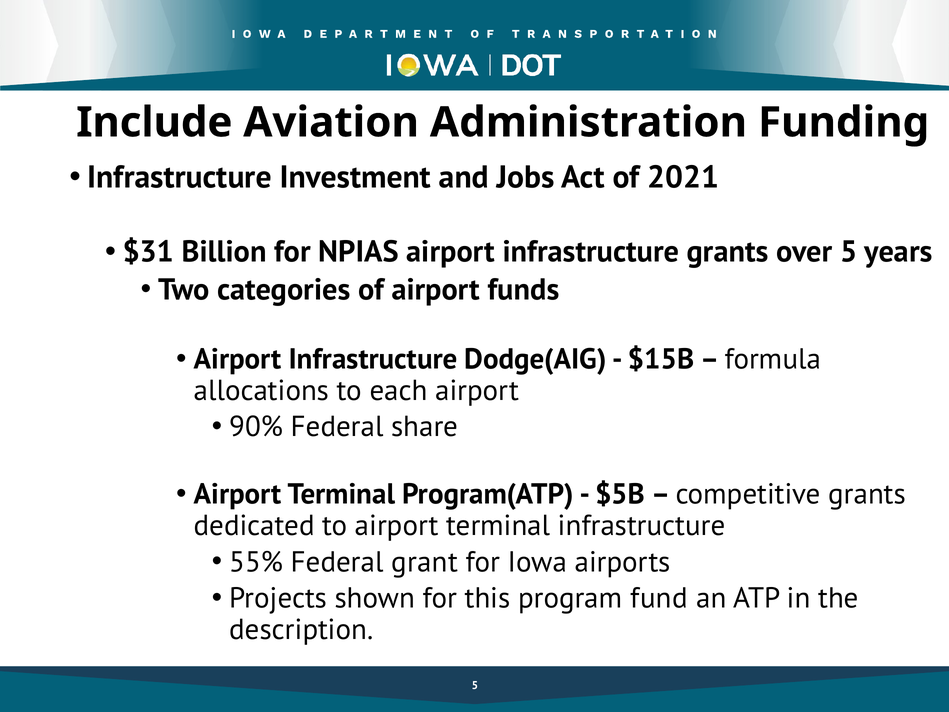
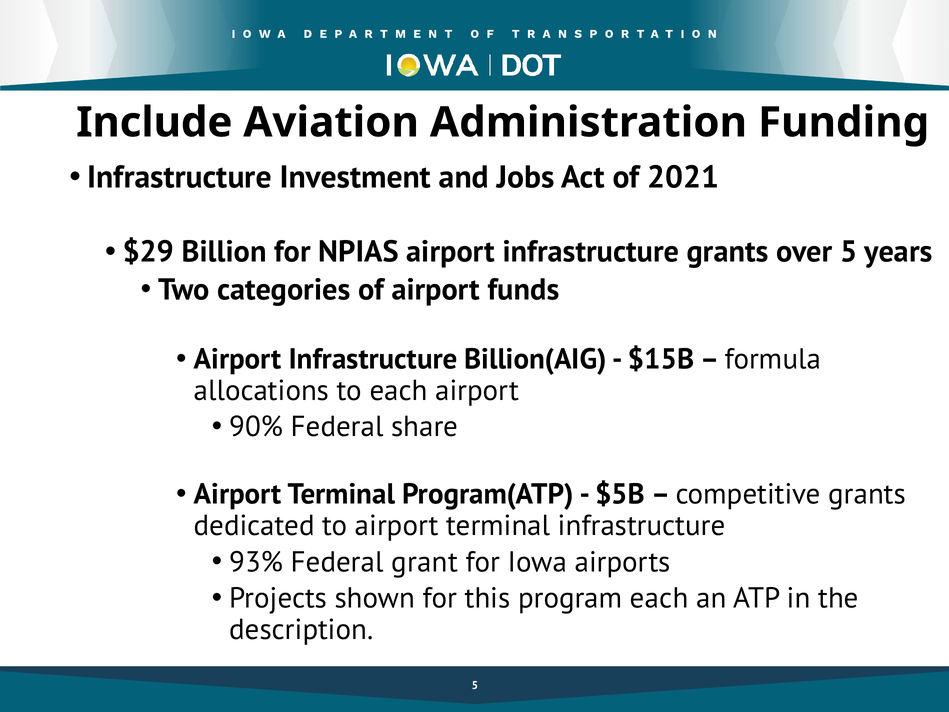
$31: $31 -> $29 (148, 252)
Dodge(AIG: Dodge(AIG -> Billion(AIG (536, 359)
55%: 55% -> 93% (256, 562)
program fund: fund -> each (659, 598)
